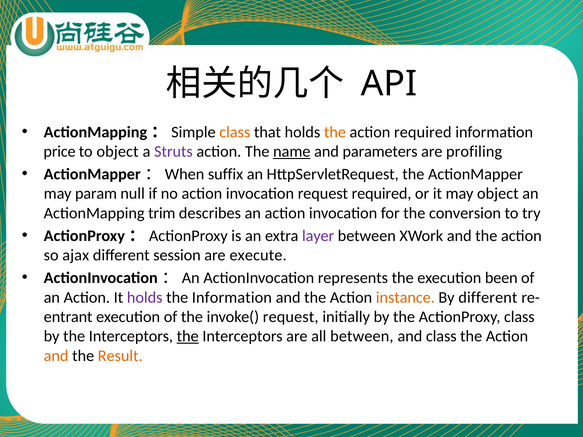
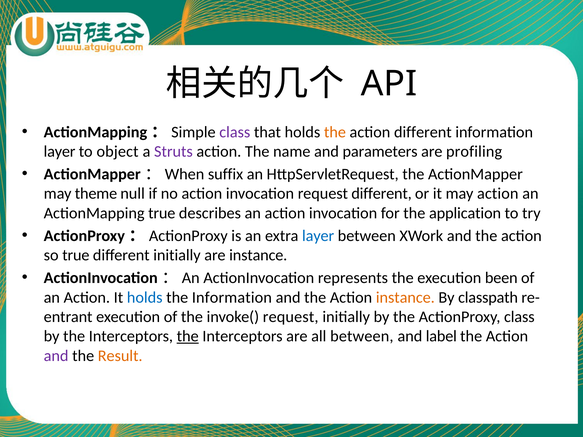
class colour: orange -> purple (235, 132)
action required: required -> different (423, 132)
price: price -> layer (60, 152)
name underline: present -> none (292, 152)
param: param -> theme (96, 194)
request required: required -> different (382, 194)
may object: object -> action (498, 194)
ActionMapping trim: trim -> true (162, 213)
conversion: conversion -> application (465, 213)
layer colour: purple -> blue (318, 236)
so ajax: ajax -> true (76, 255)
different session: session -> initially (177, 255)
are execute: execute -> instance (258, 255)
holds colour: purple -> blue (145, 298)
By different: different -> classpath (488, 298)
and class: class -> label (441, 336)
and colour: orange -> purple (56, 356)
